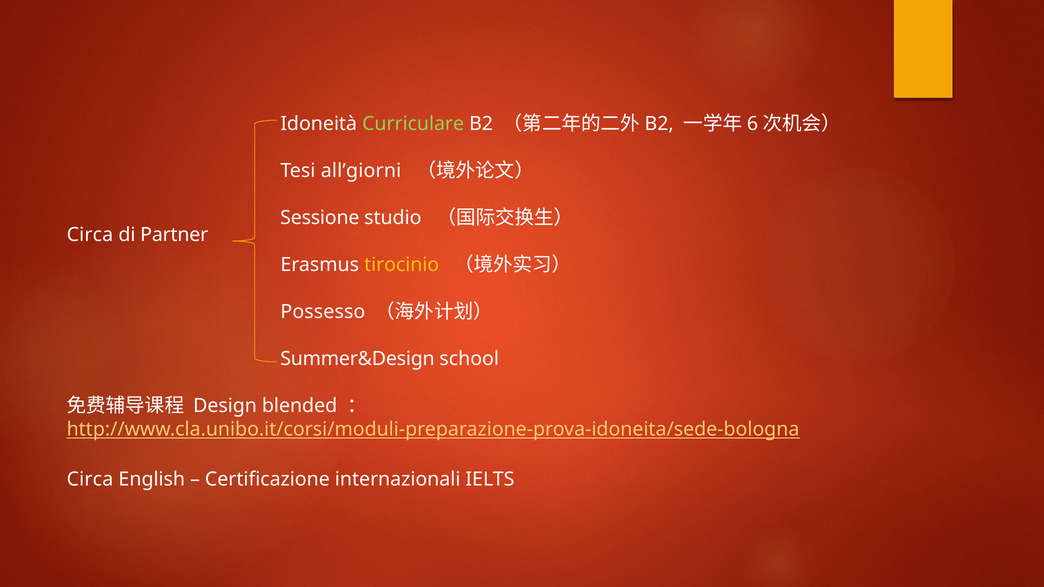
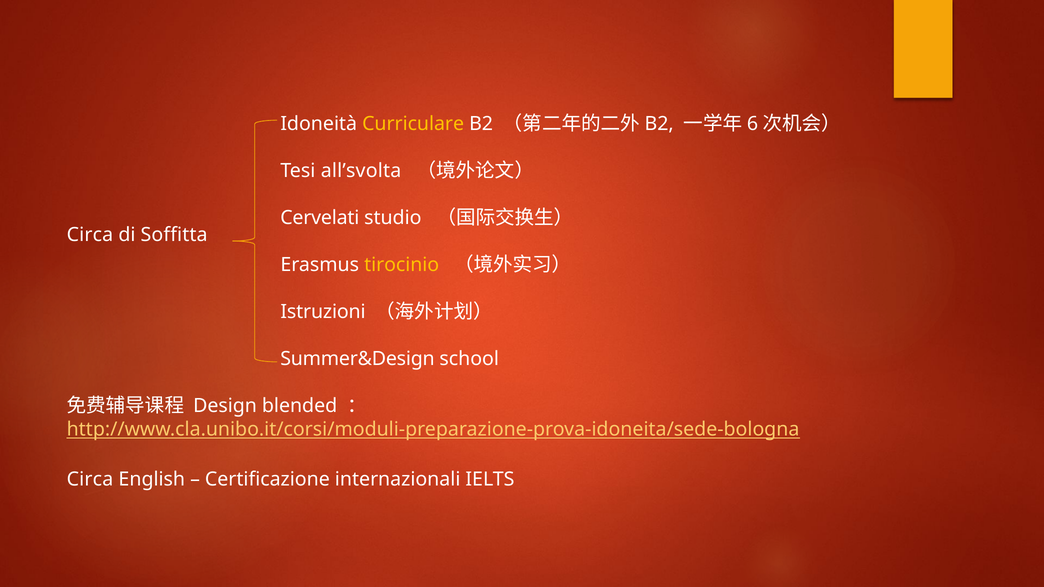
Curriculare colour: light green -> yellow (413, 124)
all’giorni: all’giorni -> all’svolta (361, 171)
Sessione: Sessione -> Cervelati (320, 218)
Partner: Partner -> Soffitta (174, 235)
Possesso: Possesso -> Istruzioni (323, 312)
